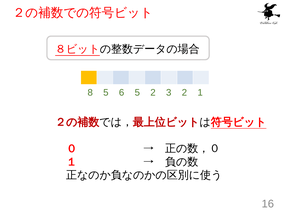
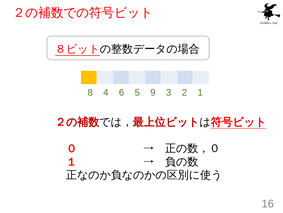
8 5: 5 -> 4 (106, 92)
5 2: 2 -> 9 (153, 92)
